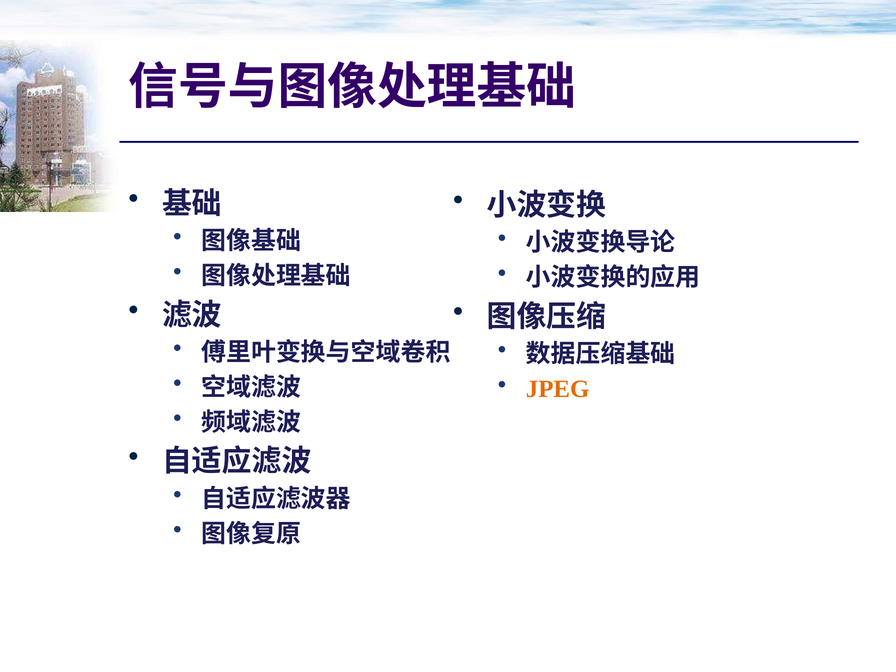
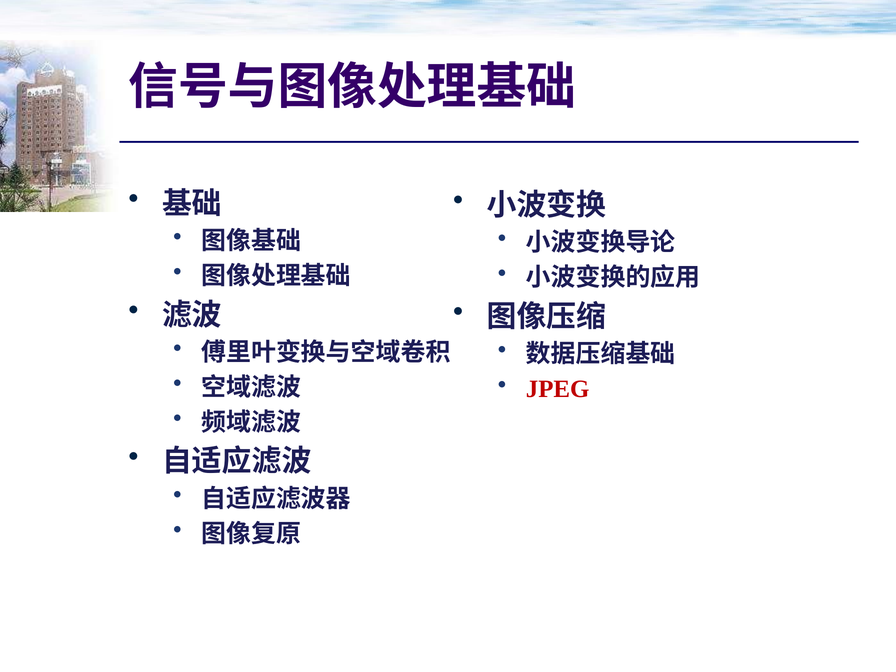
JPEG colour: orange -> red (558, 389)
